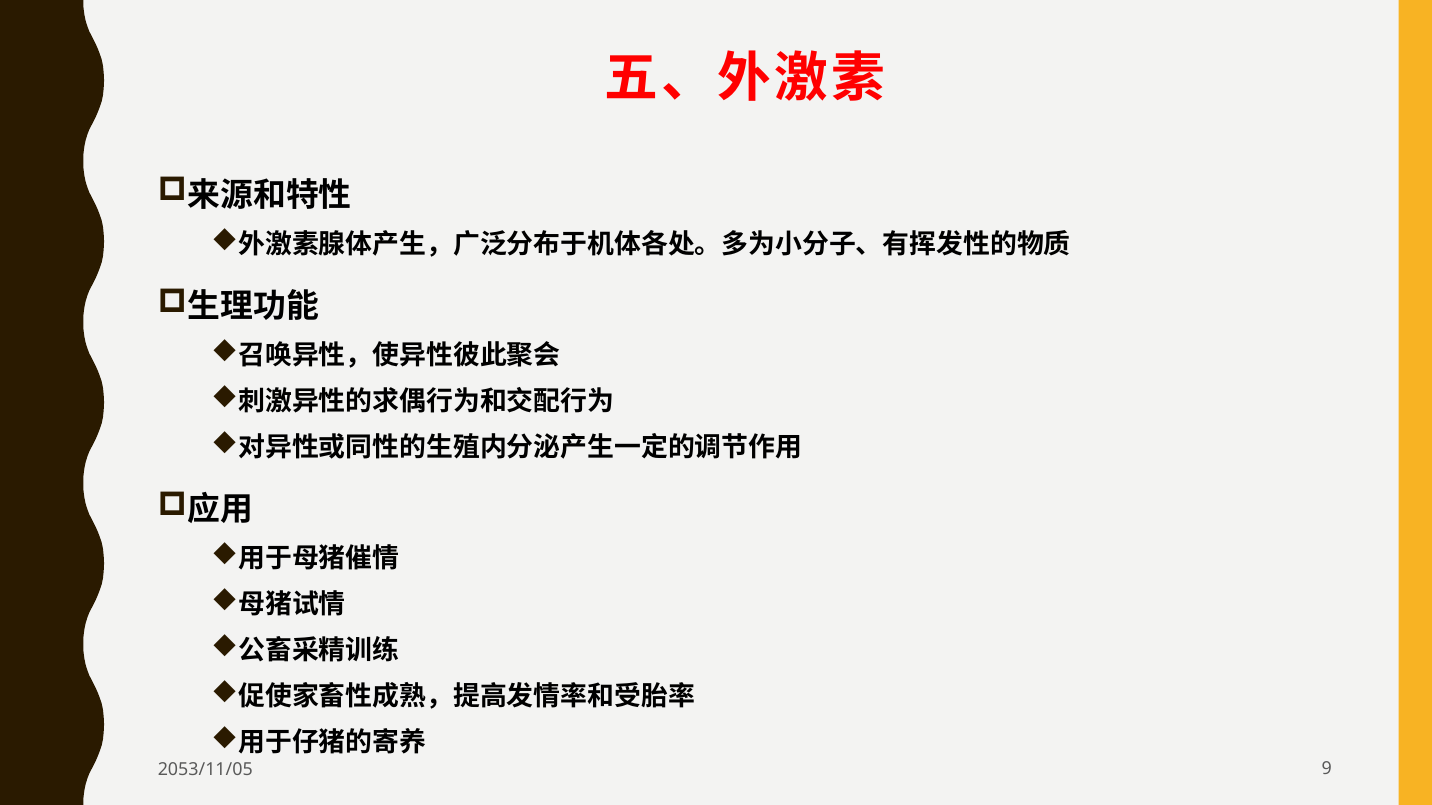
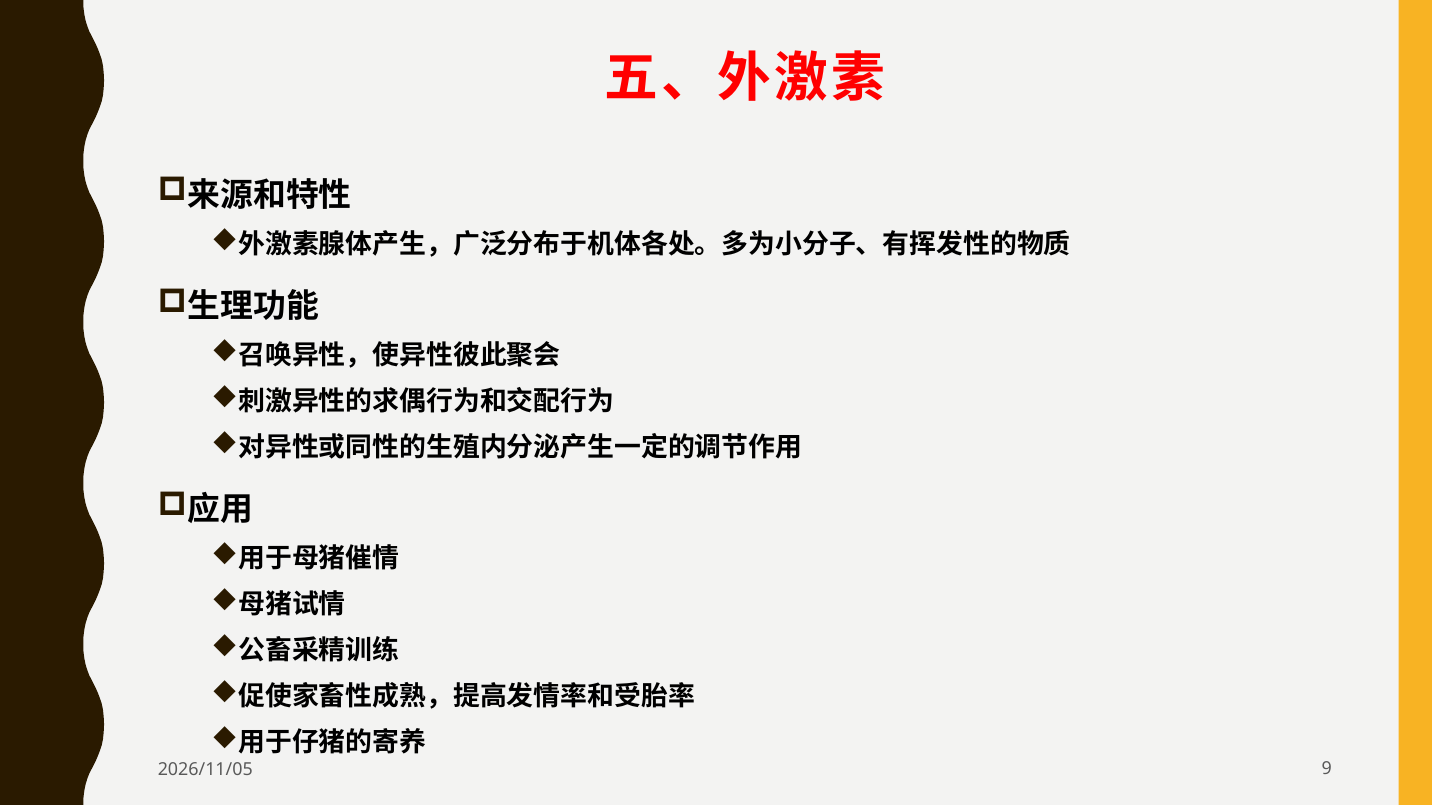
2053/11/05: 2053/11/05 -> 2026/11/05 (205, 770)
